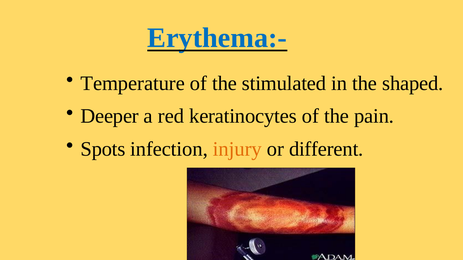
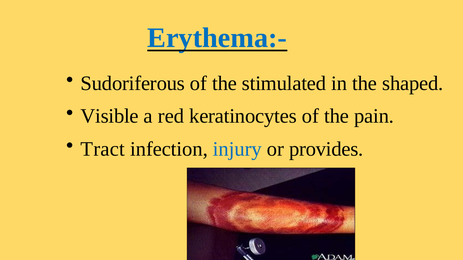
Temperature: Temperature -> Sudoriferous (133, 83)
Deeper: Deeper -> Visible (110, 116)
Spots: Spots -> Tract (103, 149)
injury colour: orange -> blue (237, 149)
different: different -> provides (326, 149)
